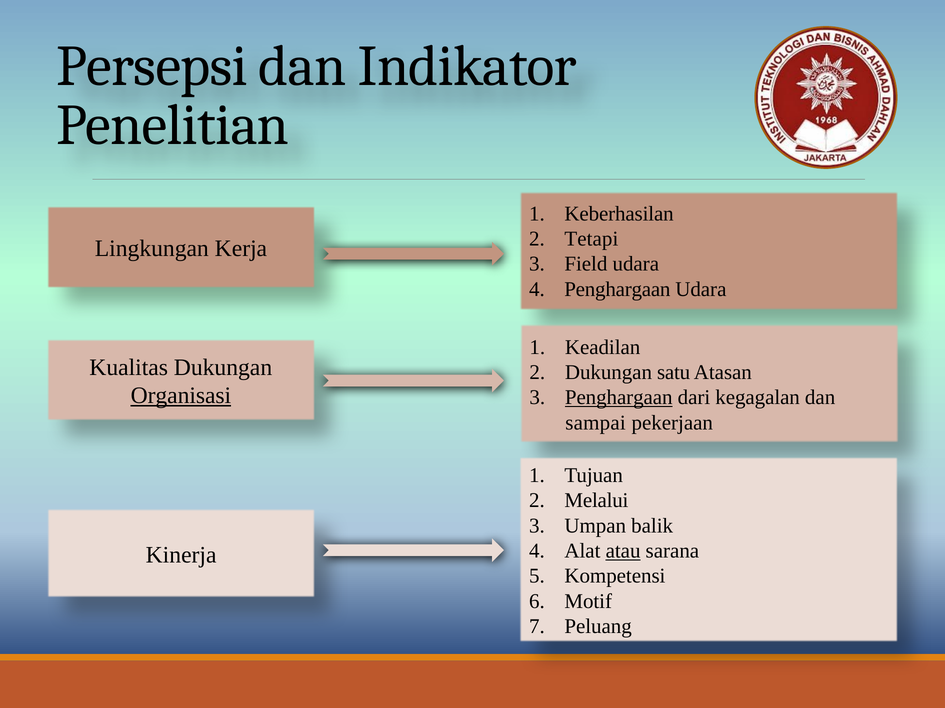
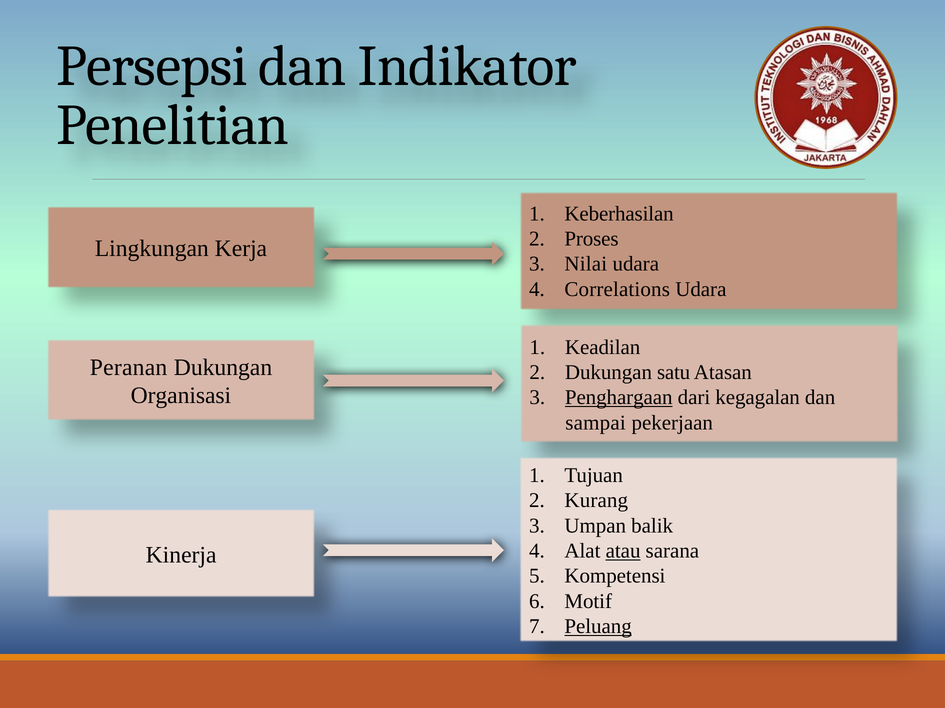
Tetapi: Tetapi -> Proses (592, 239)
Field: Field -> Nilai (586, 264)
Penghargaan: Penghargaan -> Correlations (617, 289)
Kualitas: Kualitas -> Peranan (129, 368)
Organisasi underline: present -> none (181, 396)
Melalui: Melalui -> Kurang (596, 501)
Peluang underline: none -> present (598, 627)
